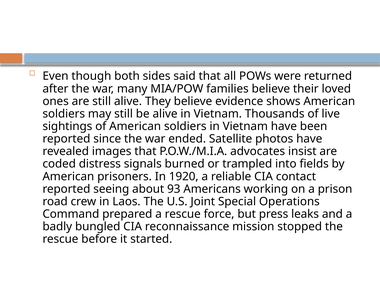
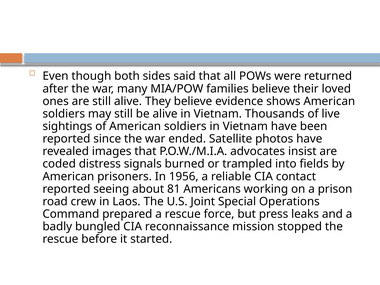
1920: 1920 -> 1956 (184, 176)
93: 93 -> 81 (174, 189)
